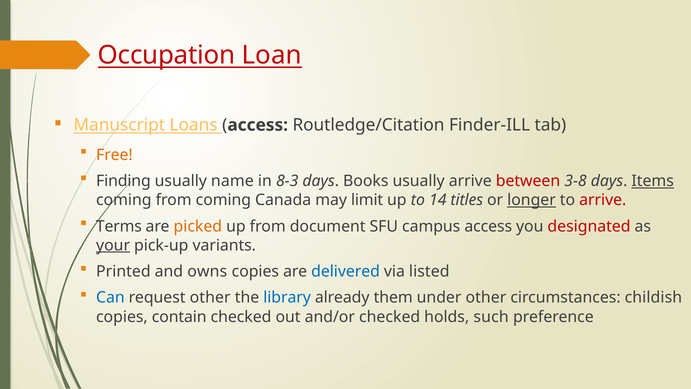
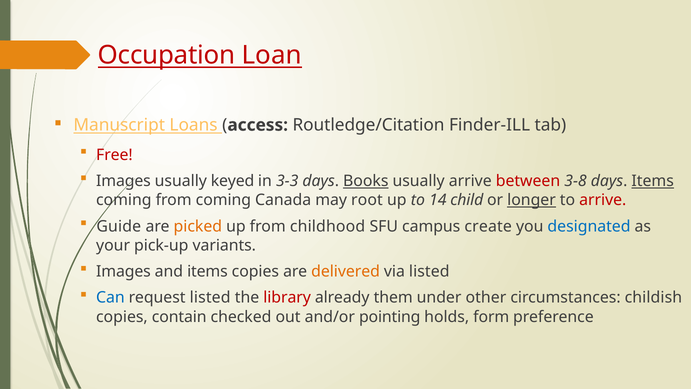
Free colour: orange -> red (114, 155)
Finding: Finding -> Images (123, 181)
name: name -> keyed (233, 181)
8-3: 8-3 -> 3-3 (287, 181)
Books underline: none -> present (366, 181)
limit: limit -> root (367, 200)
titles: titles -> child (467, 200)
Terms: Terms -> Guide (119, 226)
document: document -> childhood (328, 226)
campus access: access -> create (488, 226)
designated colour: red -> blue (589, 226)
your underline: present -> none (113, 245)
Printed: Printed -> Images (123, 271)
and owns: owns -> items (207, 271)
delivered colour: blue -> orange (346, 271)
request other: other -> listed (210, 298)
library colour: blue -> red (287, 298)
and/or checked: checked -> pointing (390, 317)
such: such -> form (491, 317)
